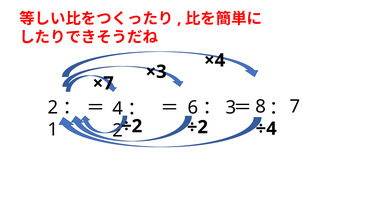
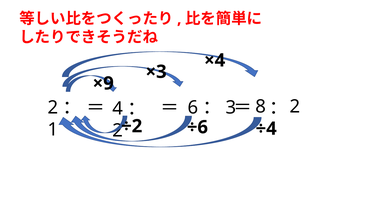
×7: ×7 -> ×9 (103, 83)
8 7: 7 -> 2 (295, 107)
÷2 ÷2: ÷2 -> ÷6 (197, 127)
